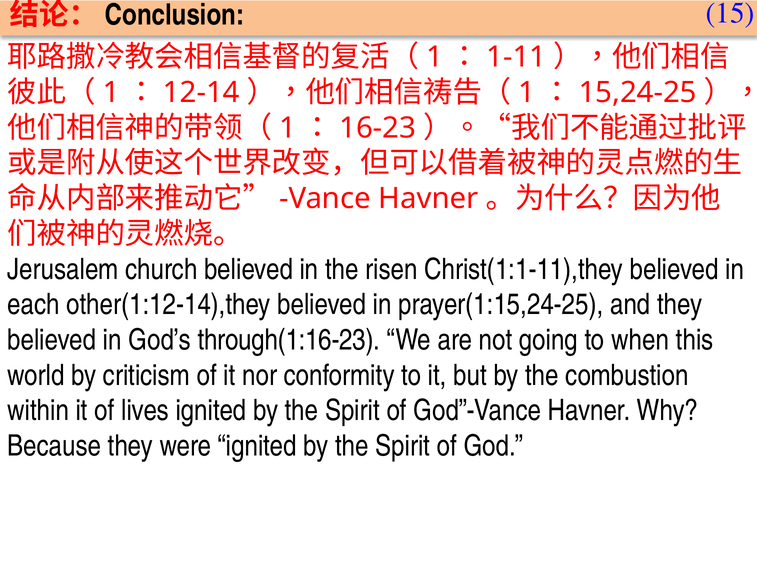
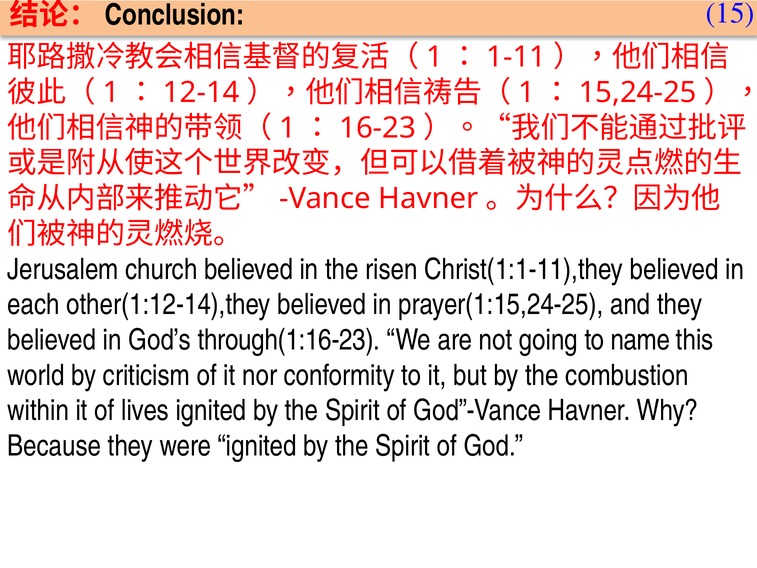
when: when -> name (640, 340)
